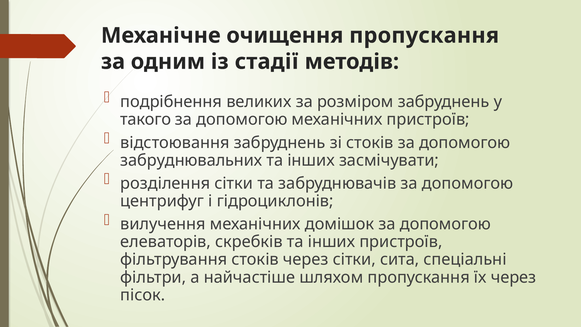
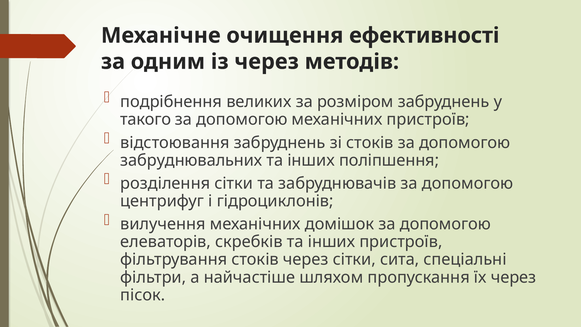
очищення пропускання: пропускання -> ефективності (424, 35)
із стадії: стадії -> через (267, 62)
засмічувати: засмічувати -> поліпшення (389, 160)
